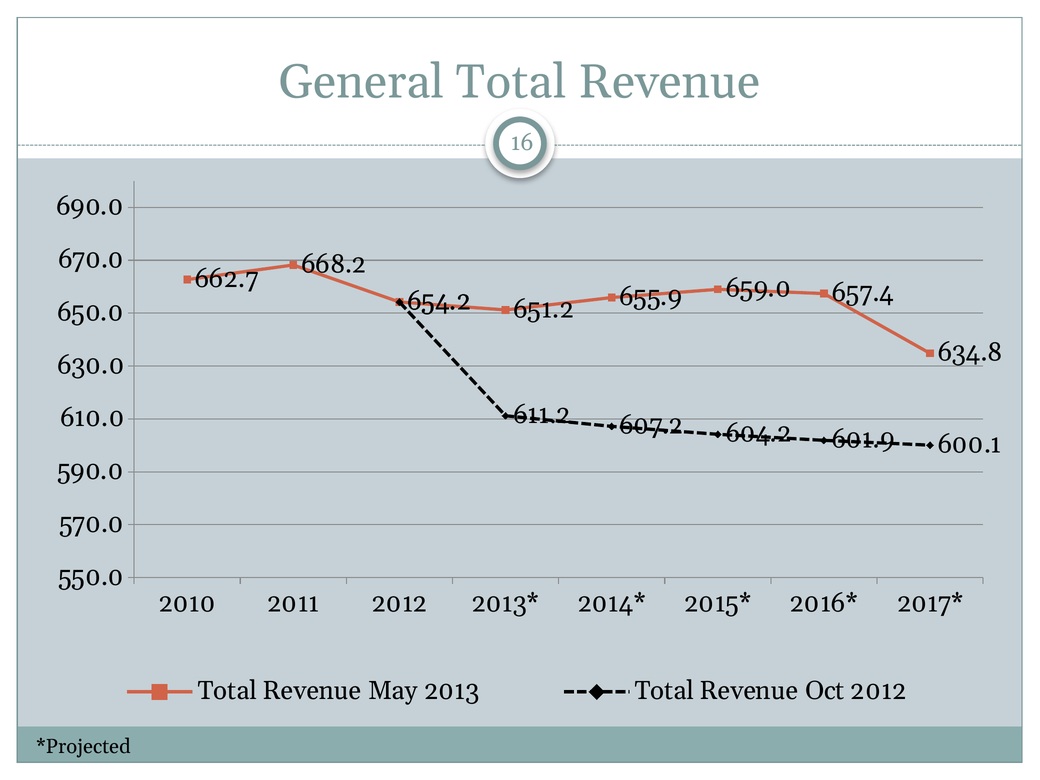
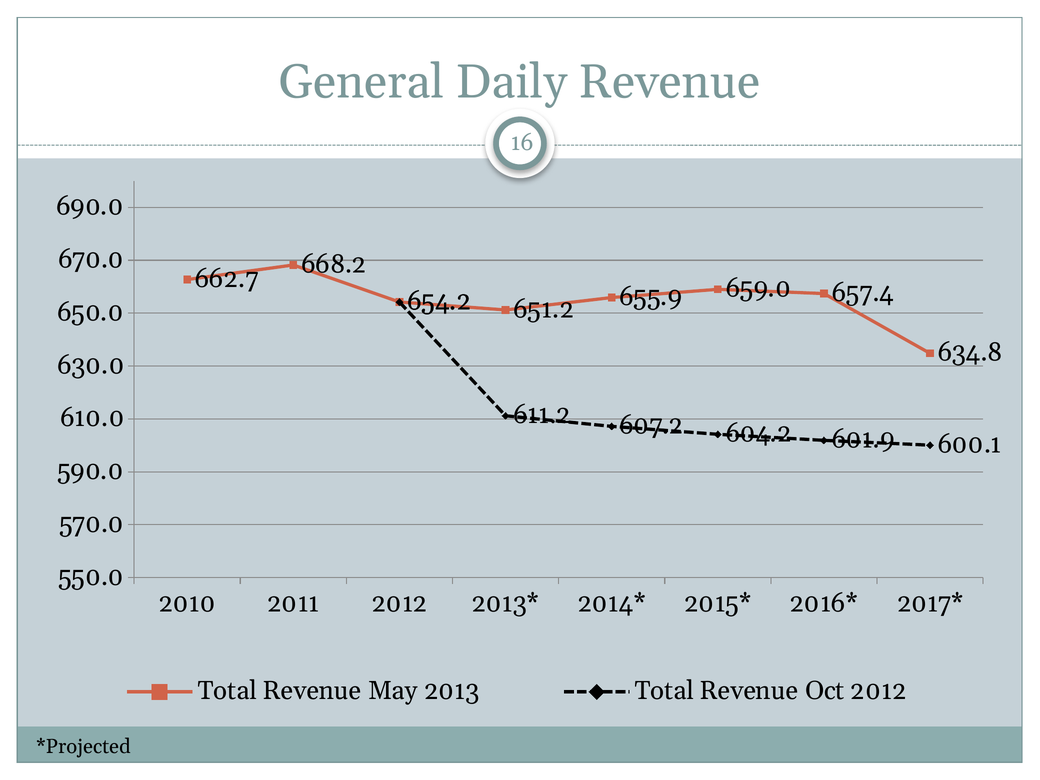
General Total: Total -> Daily (511, 82)
